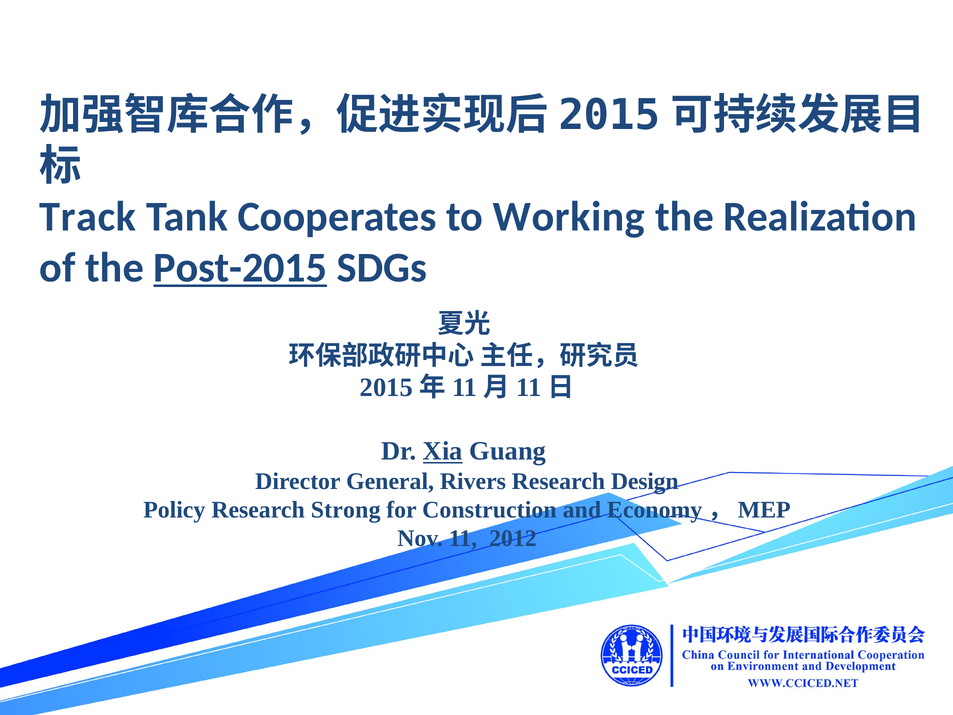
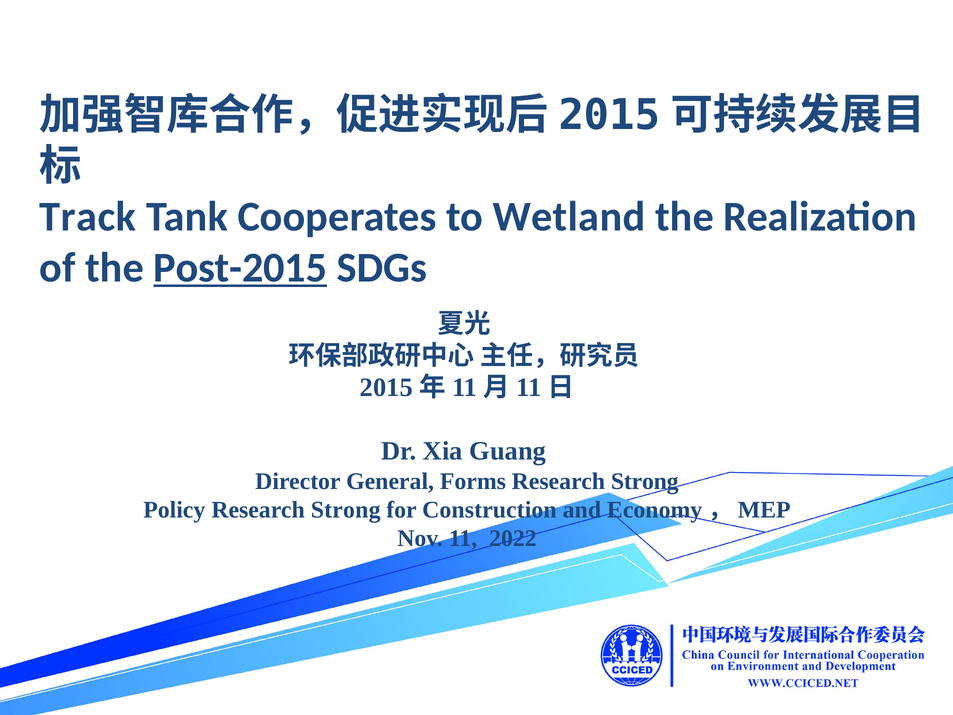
Working: Working -> Wetland (569, 217)
Xia underline: present -> none (443, 451)
Rivers: Rivers -> Forms (473, 481)
Design: Design -> Strong (645, 481)
2012: 2012 -> 2022 (513, 538)
